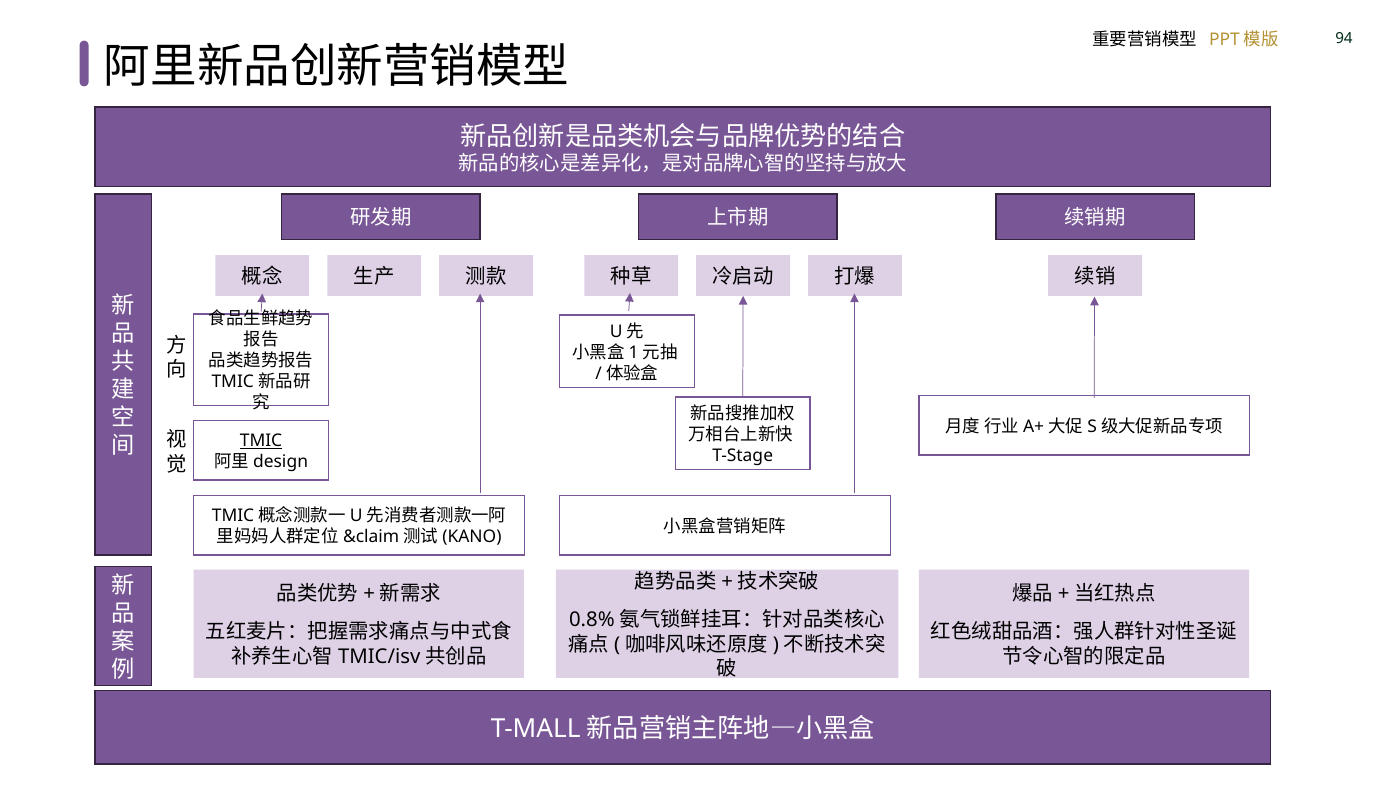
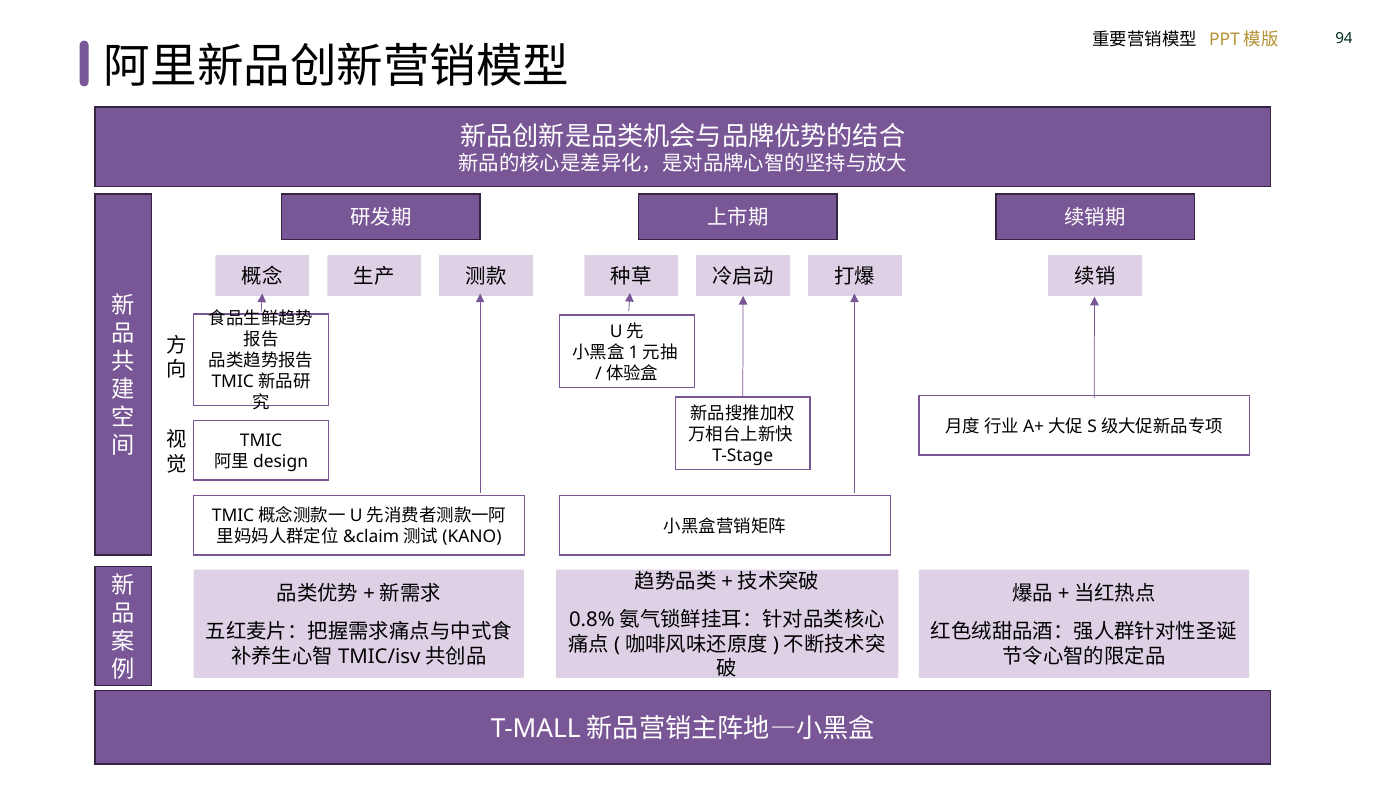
TMIC underline: present -> none (261, 441)
